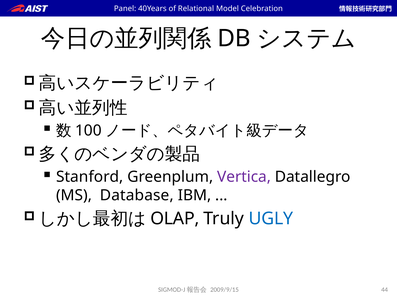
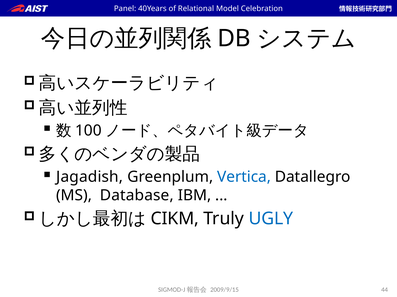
Stanford: Stanford -> Jagadish (90, 177)
Vertica colour: purple -> blue (244, 177)
OLAP: OLAP -> CIKM (175, 219)
